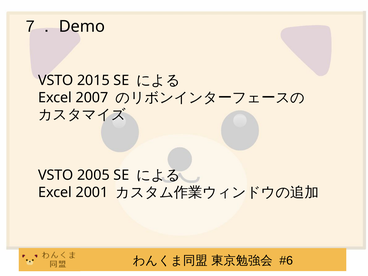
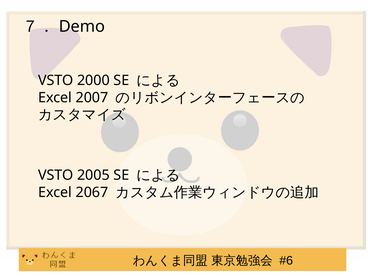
2015: 2015 -> 2000 (93, 80)
2001: 2001 -> 2067 (92, 192)
